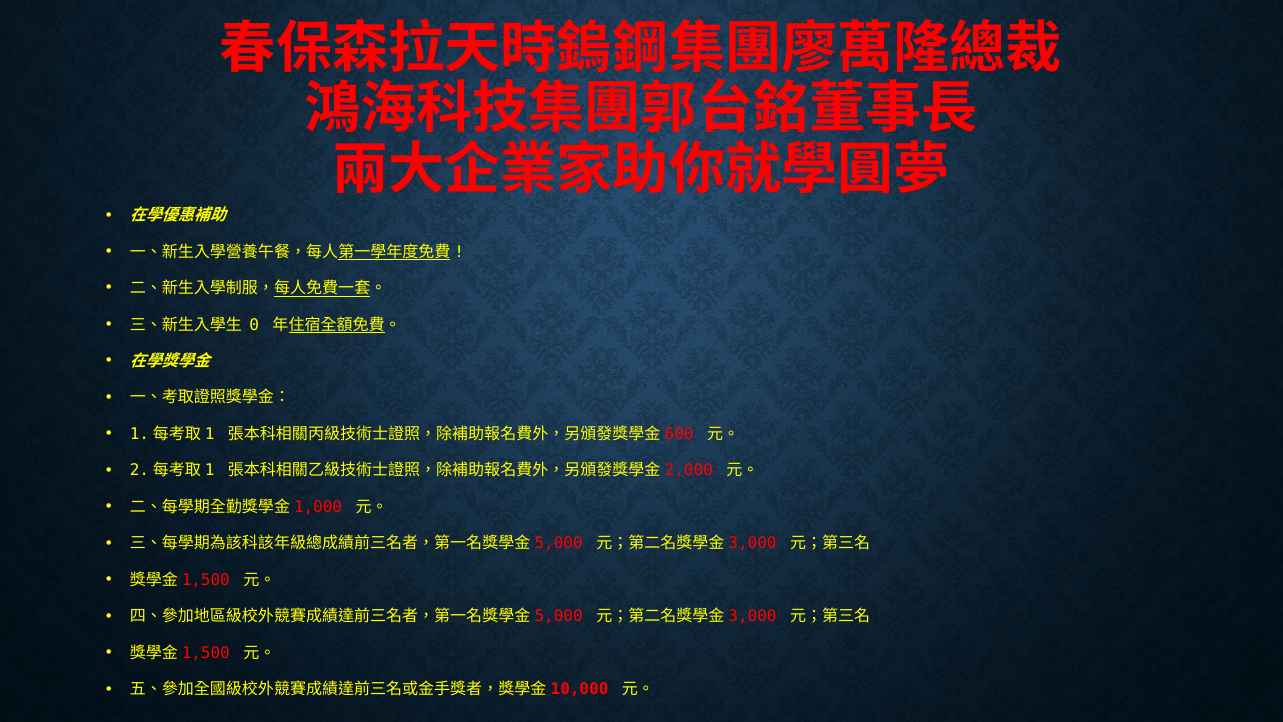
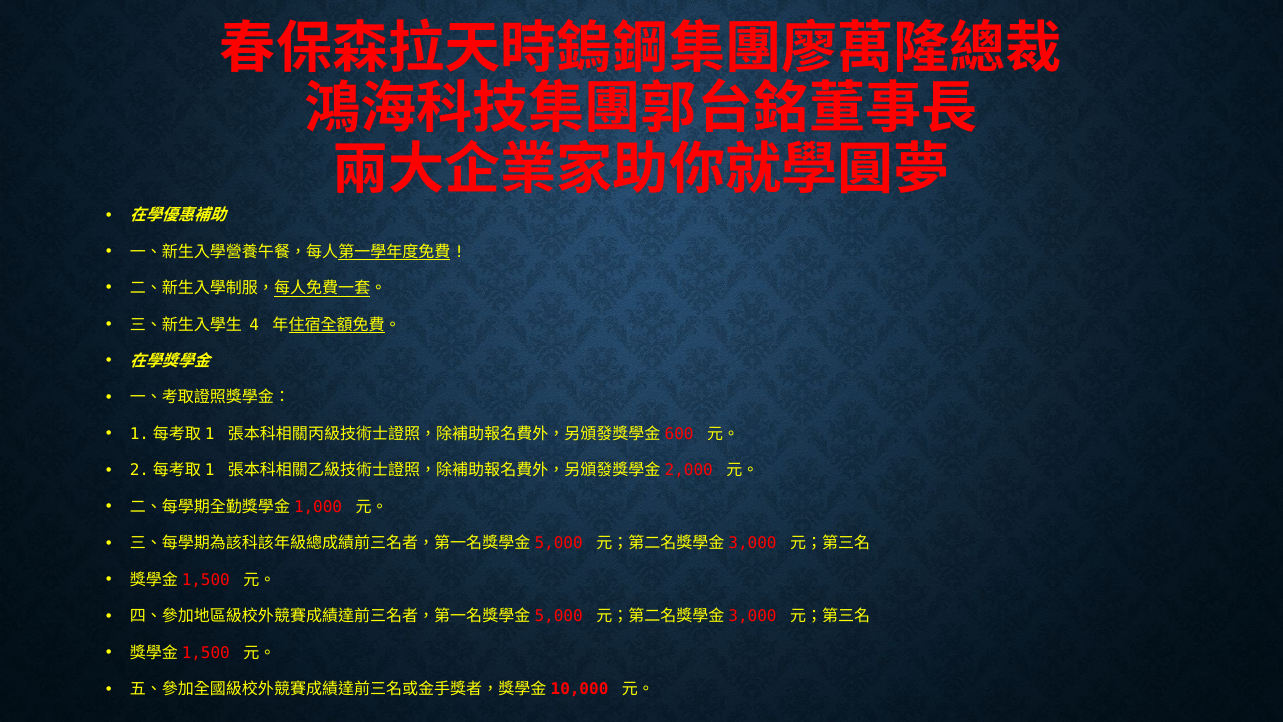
0: 0 -> 4 (254, 325)
